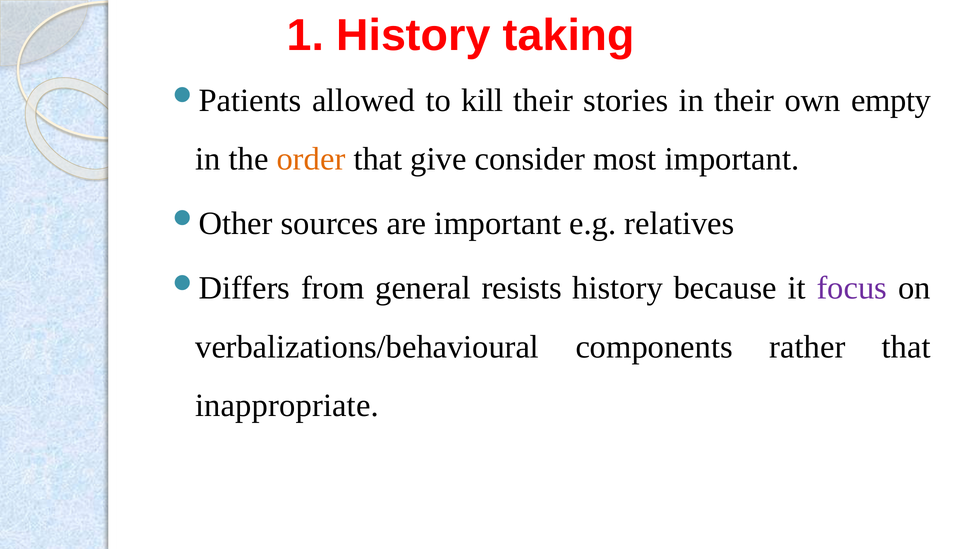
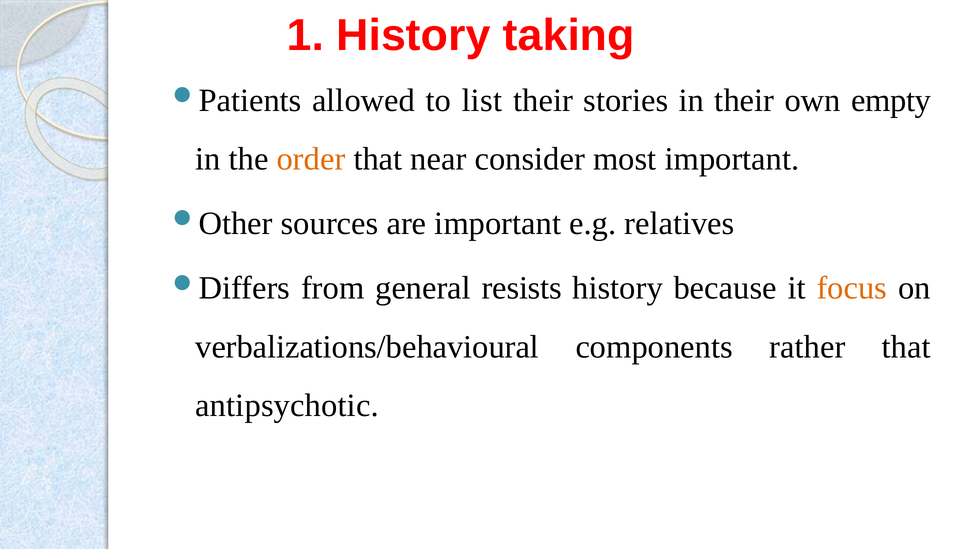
kill: kill -> list (482, 100)
give: give -> near (439, 159)
focus colour: purple -> orange (852, 289)
inappropriate: inappropriate -> antipsychotic (287, 406)
